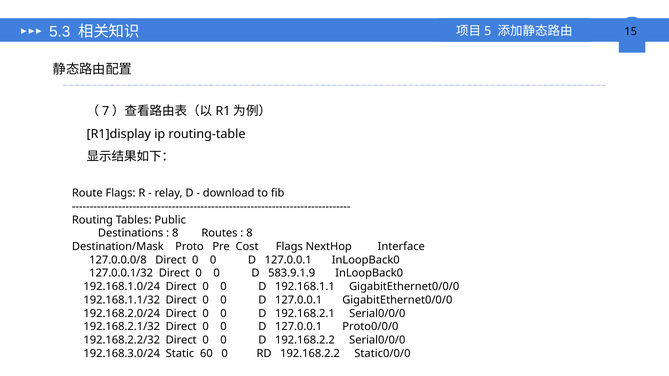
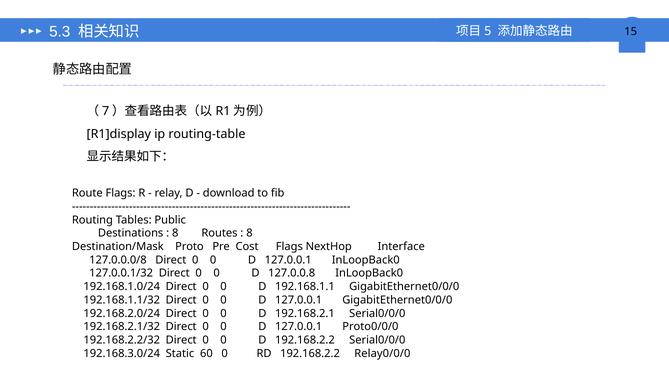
583.9.1.9: 583.9.1.9 -> 127.0.0.8 (292, 273)
Static0/0/0: Static0/0/0 -> Relay0/0/0 (382, 354)
